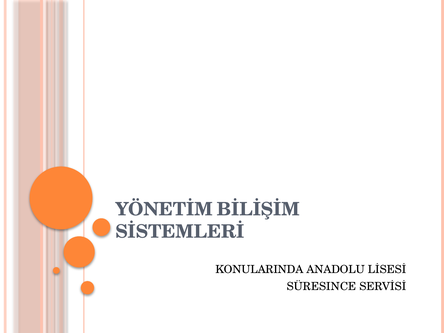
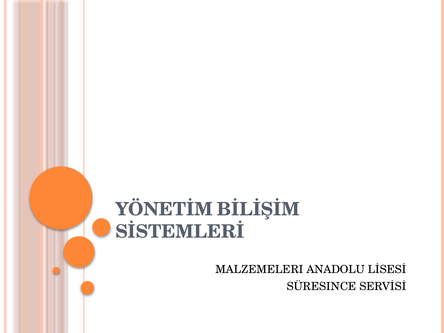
KONULARINDA: KONULARINDA -> MALZEMELERI (259, 270)
